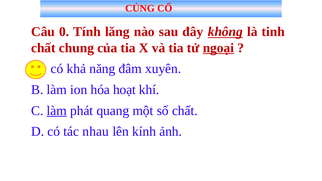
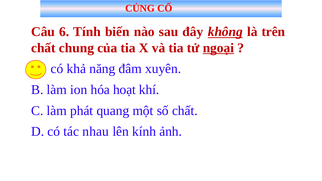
0: 0 -> 6 (64, 32)
lăng: lăng -> biến (117, 32)
tinh: tinh -> trên (273, 32)
làm underline: present -> none (57, 111)
